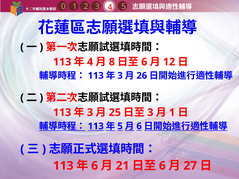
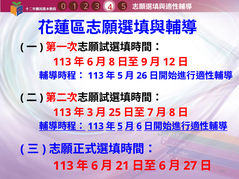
4: 4 -> 6 (90, 62)
6: 6 -> 9 (144, 62)
3: 3 -> 5 (120, 76)
3: 3 -> 7 (150, 113)
1: 1 -> 8 (172, 113)
